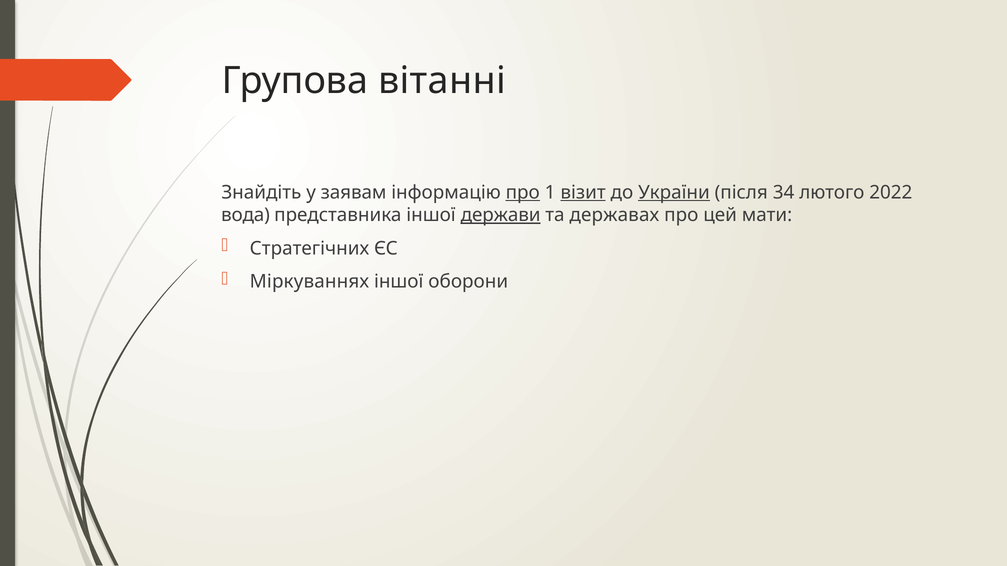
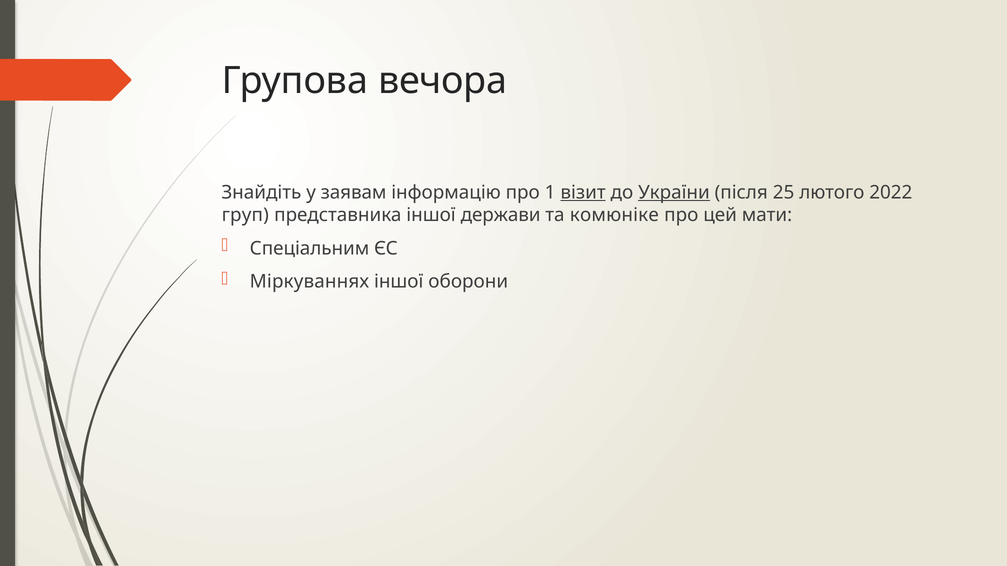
вітанні: вітанні -> вечора (443, 81)
про underline: present -> none (523, 193)
34: 34 -> 25 (784, 193)
вода: вода -> груп (245, 215)
держави underline: present -> none (501, 215)
державах: державах -> комюніке (614, 215)
Стратегічних: Стратегічних -> Спеціальним (310, 248)
